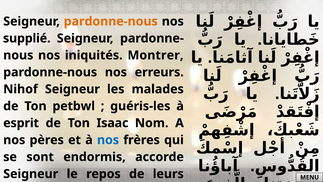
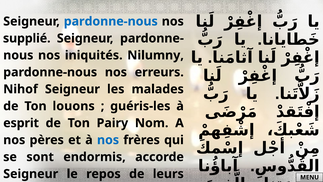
pardonne-nous colour: orange -> blue (111, 21)
Montrer: Montrer -> Nilumny (156, 55)
petbwl: petbwl -> louons (74, 106)
Isaac: Isaac -> Pairy (112, 123)
